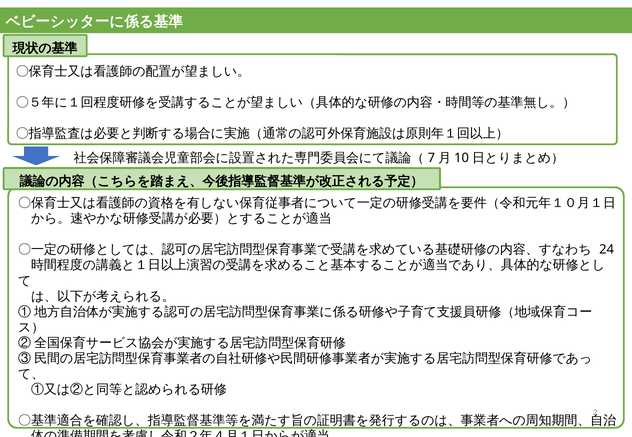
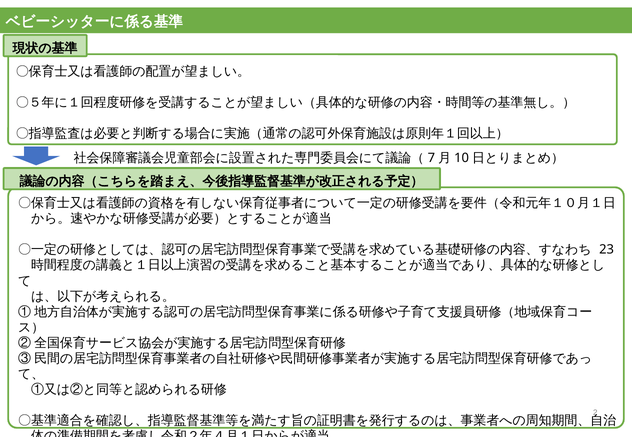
24: 24 -> 23 (607, 250)
